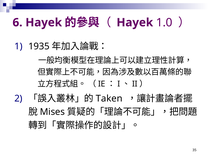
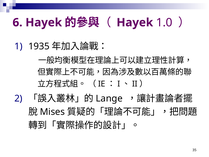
Taken: Taken -> Lange (109, 98)
